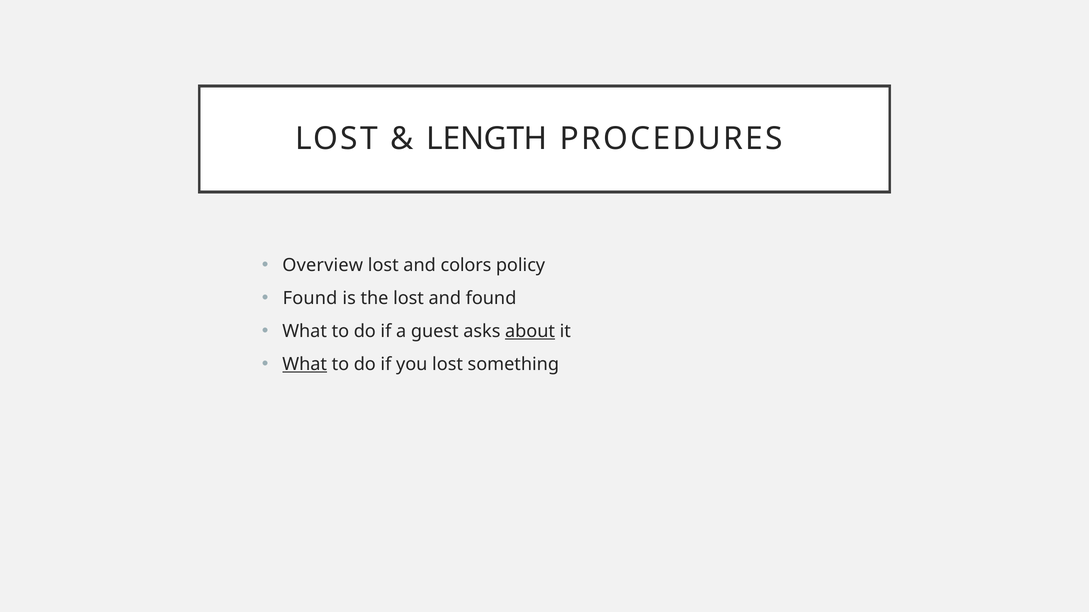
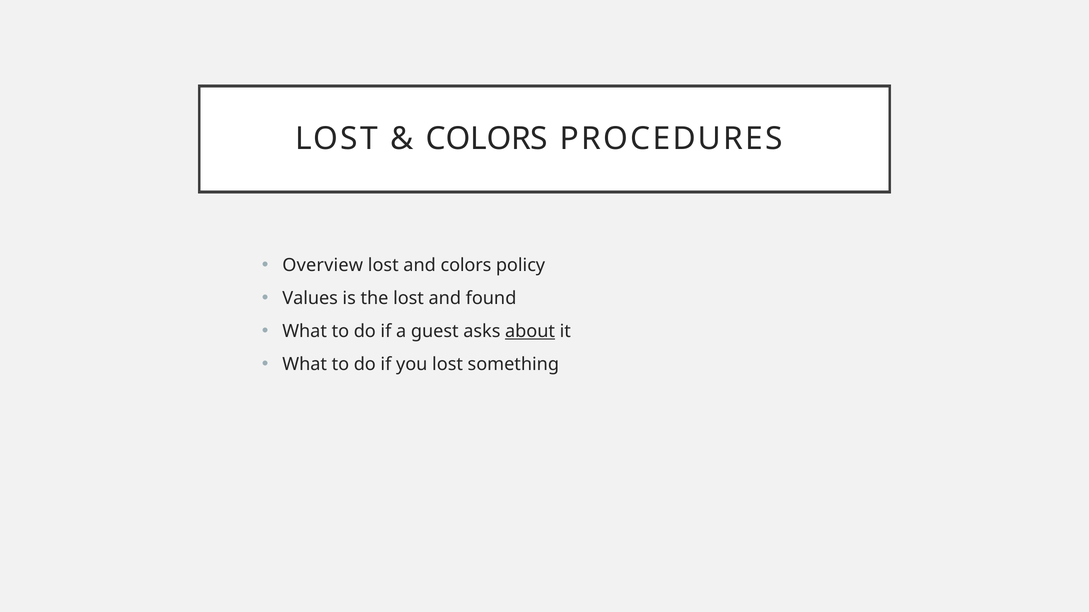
LENGTH: LENGTH -> COLORS (487, 139)
Found: Found -> Values (310, 299)
What underline: present -> none (305, 365)
